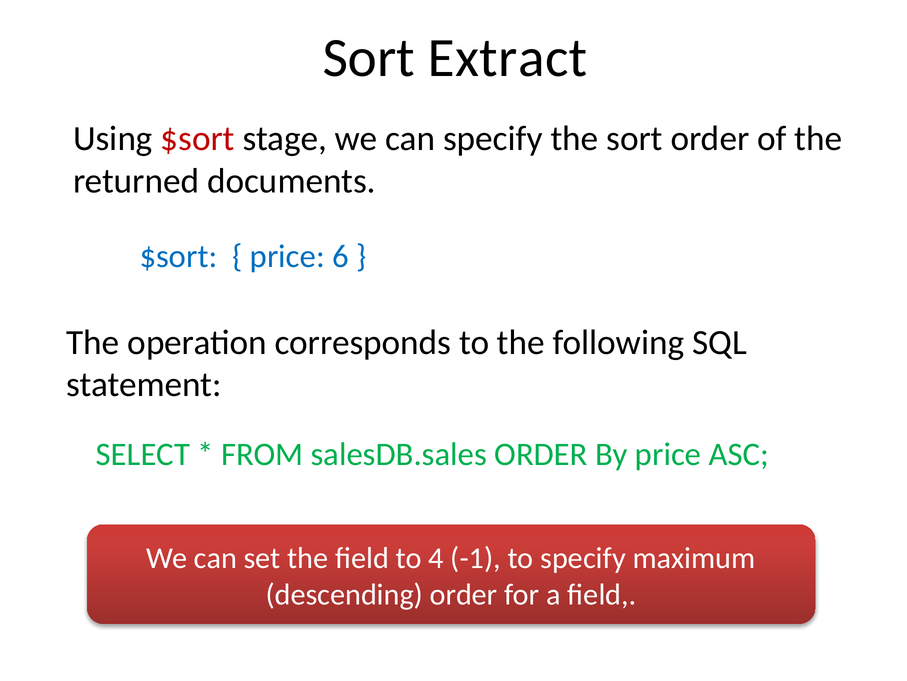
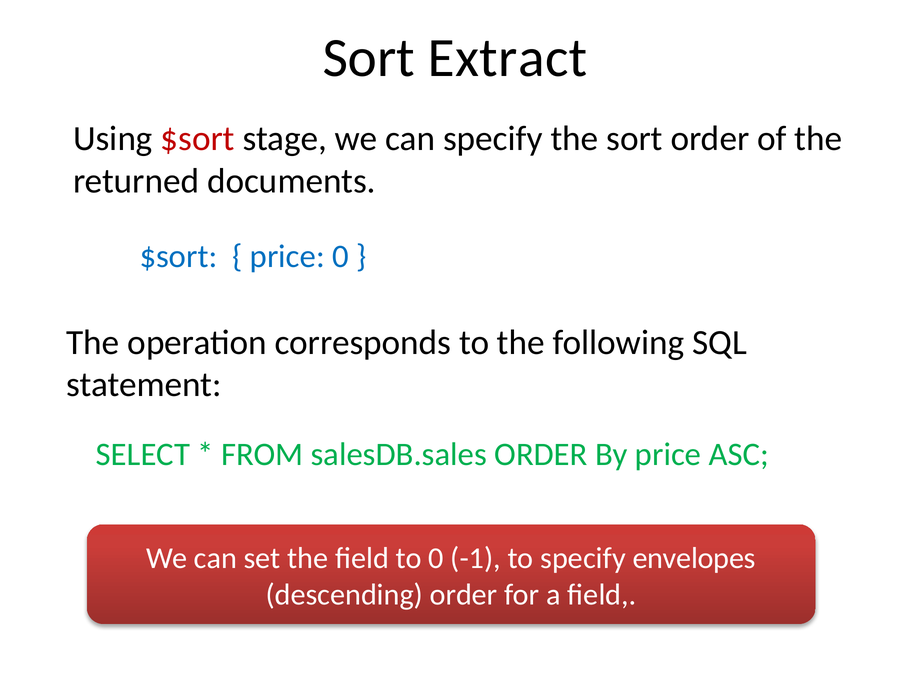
price 6: 6 -> 0 (341, 256)
to 4: 4 -> 0 (436, 558)
maximum: maximum -> envelopes (694, 558)
